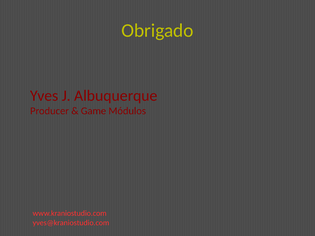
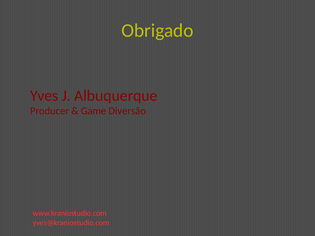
Módulos: Módulos -> Diversão (127, 111)
